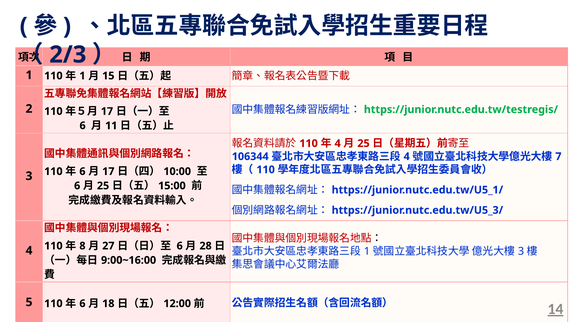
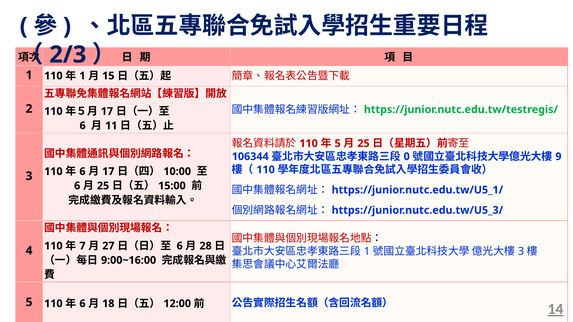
4: 4 -> 5 (338, 144)
4: 4 -> 0 (407, 157)
7: 7 -> 9 (558, 157)
8: 8 -> 7 (82, 246)
